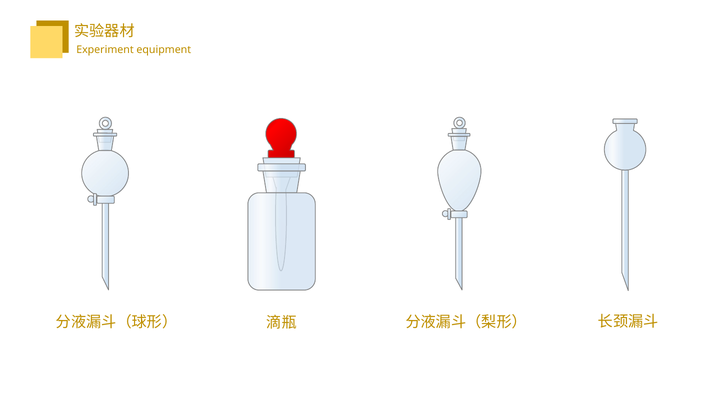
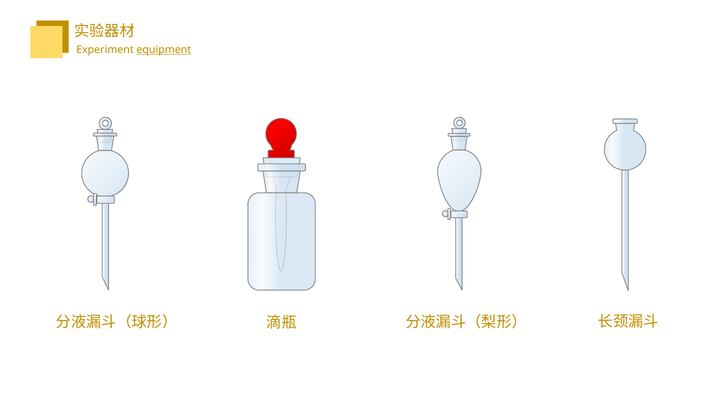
equipment underline: none -> present (164, 50)
